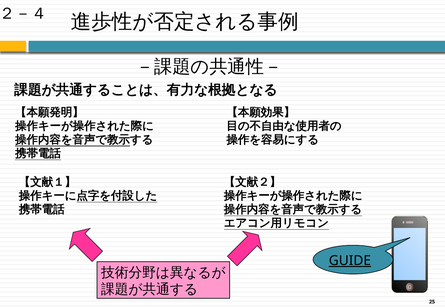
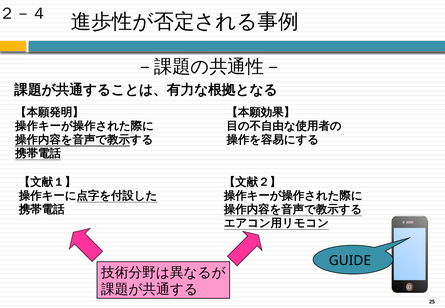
GUIDE underline: present -> none (350, 261)
